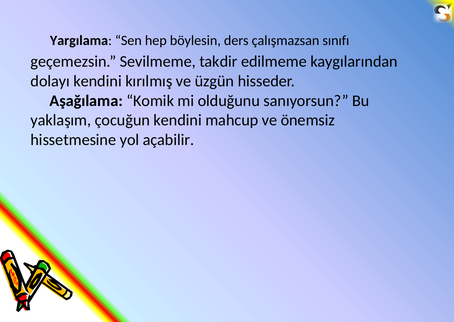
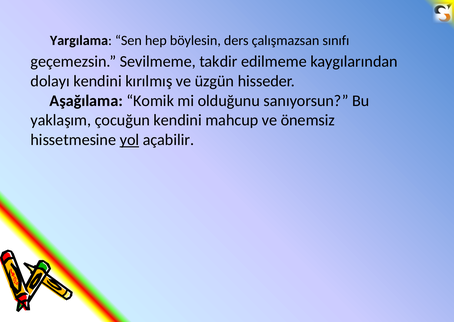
yol underline: none -> present (129, 140)
